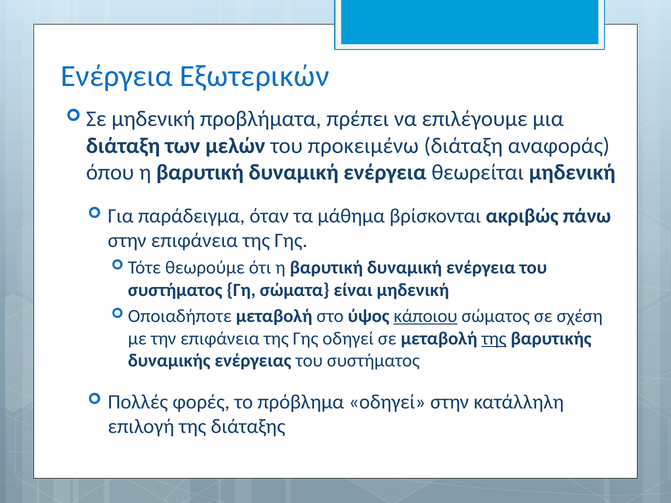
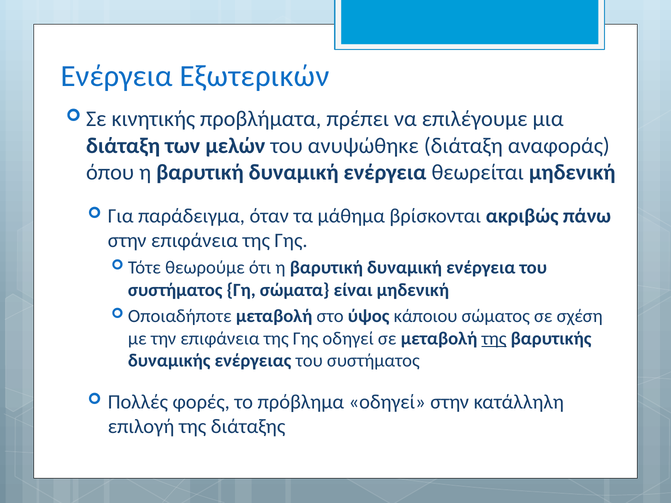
Σε μηδενική: μηδενική -> κινητικής (153, 119)
προκειμένω: προκειμένω -> ανυψώθηκε (363, 146)
κάποιου underline: present -> none (426, 316)
